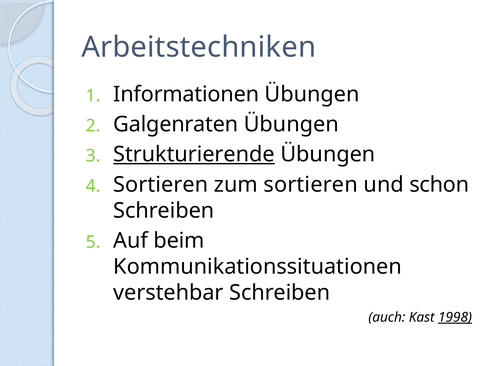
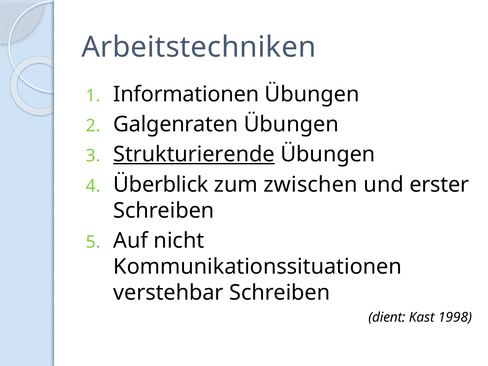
Sortieren: Sortieren -> Überblick (161, 185)
zum sortieren: sortieren -> zwischen (311, 185)
schon: schon -> erster (439, 185)
beim: beim -> nicht (179, 241)
auch: auch -> dient (387, 317)
1998 underline: present -> none (455, 317)
